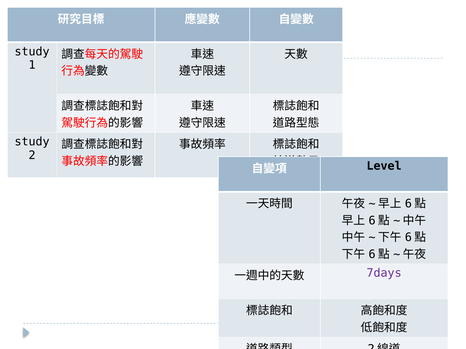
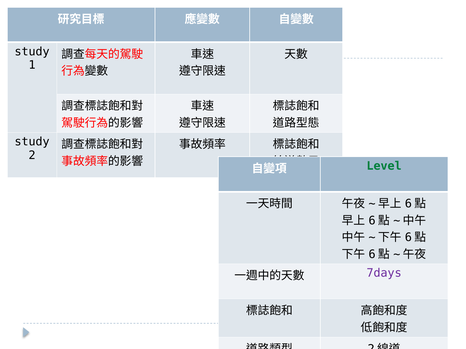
Level colour: black -> green (384, 166)
